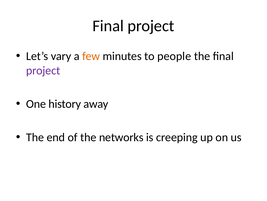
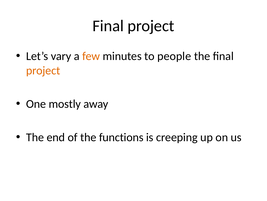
project colour: purple -> orange (43, 70)
history: history -> mostly (65, 104)
networks: networks -> functions (121, 137)
